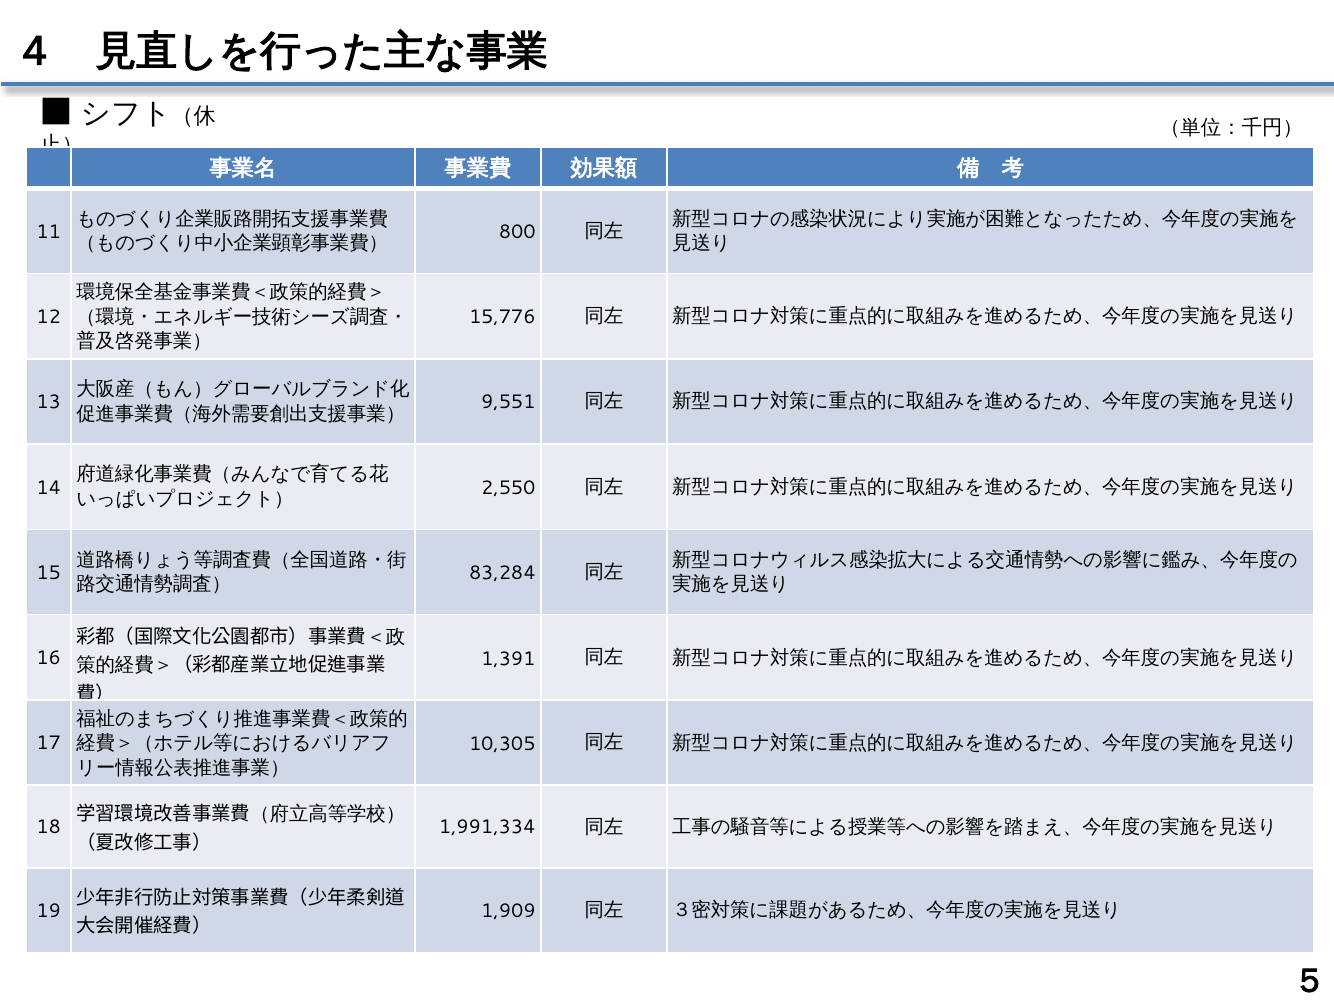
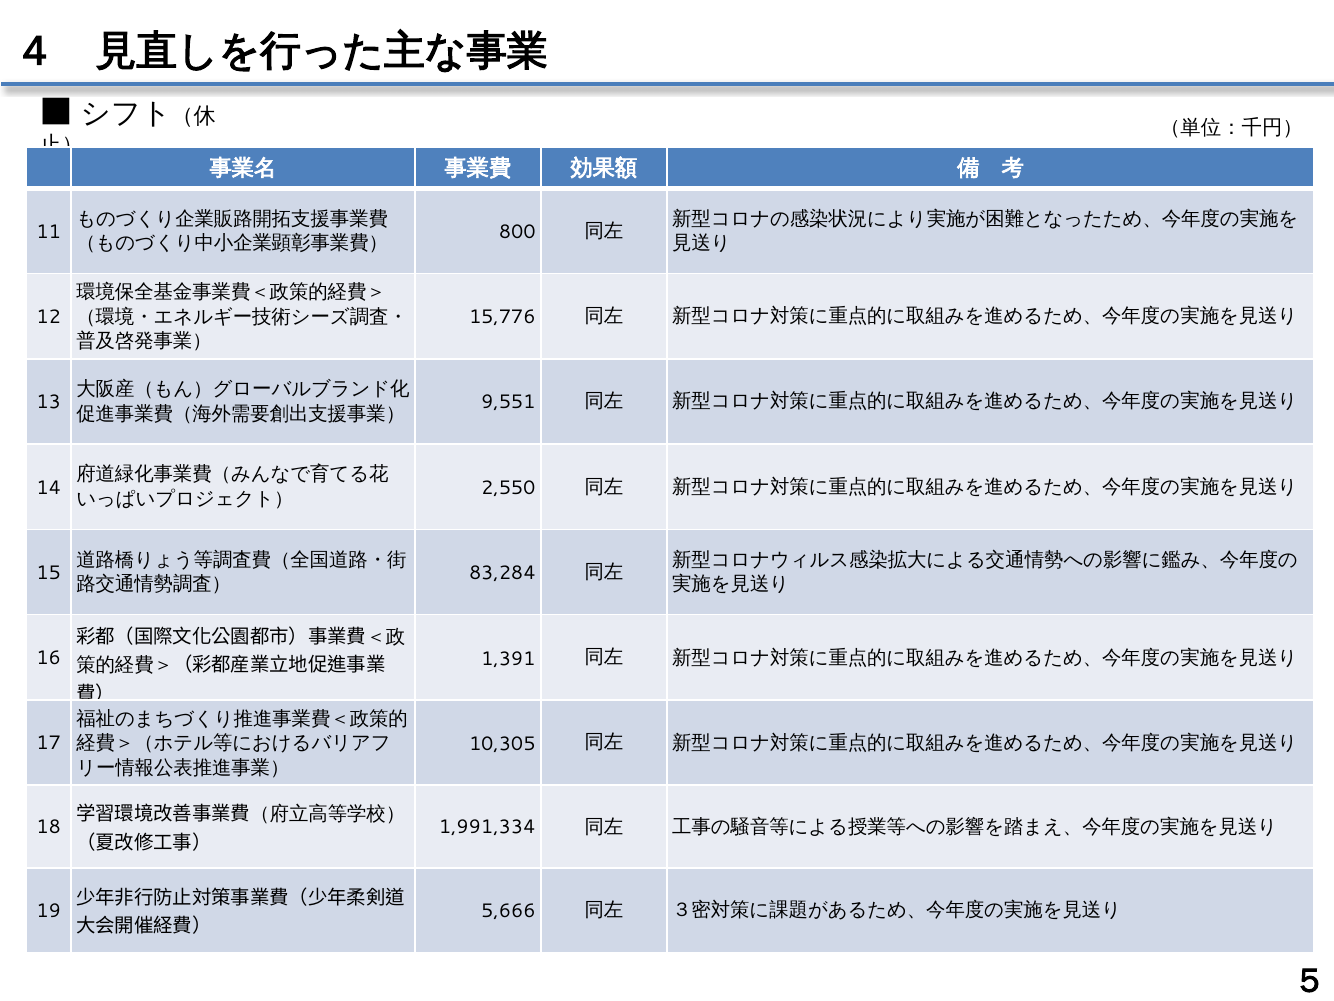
1,909: 1,909 -> 5,666 (508, 911)
